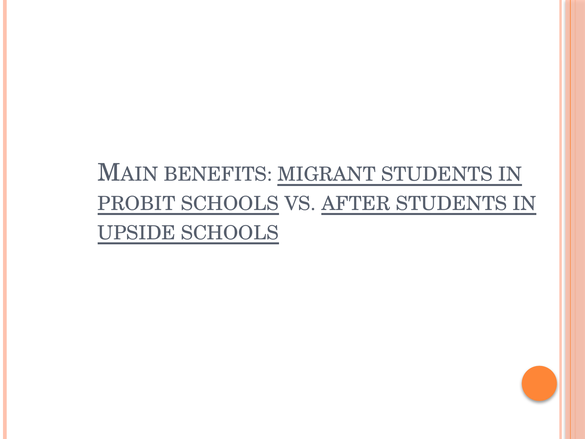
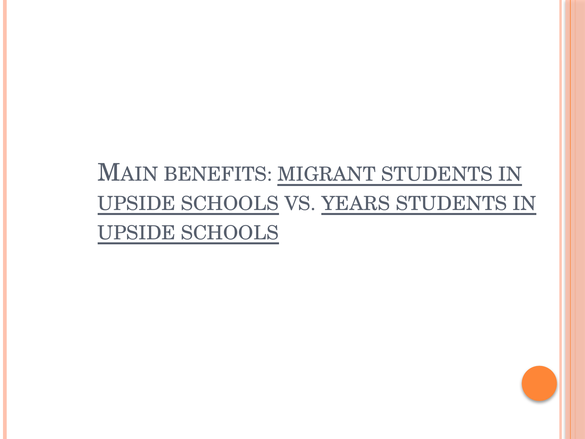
PROBIT: PROBIT -> UPSIDE (137, 204)
AFTER: AFTER -> YEARS (356, 204)
